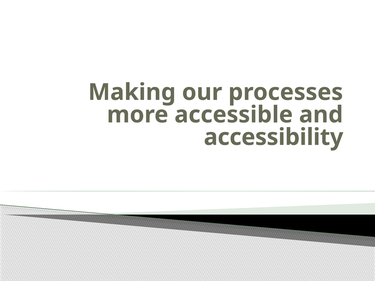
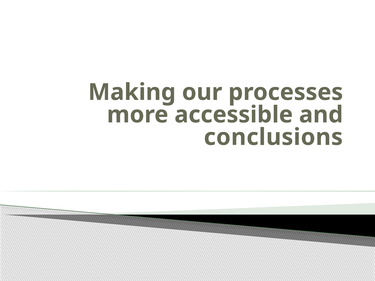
accessibility: accessibility -> conclusions (273, 137)
